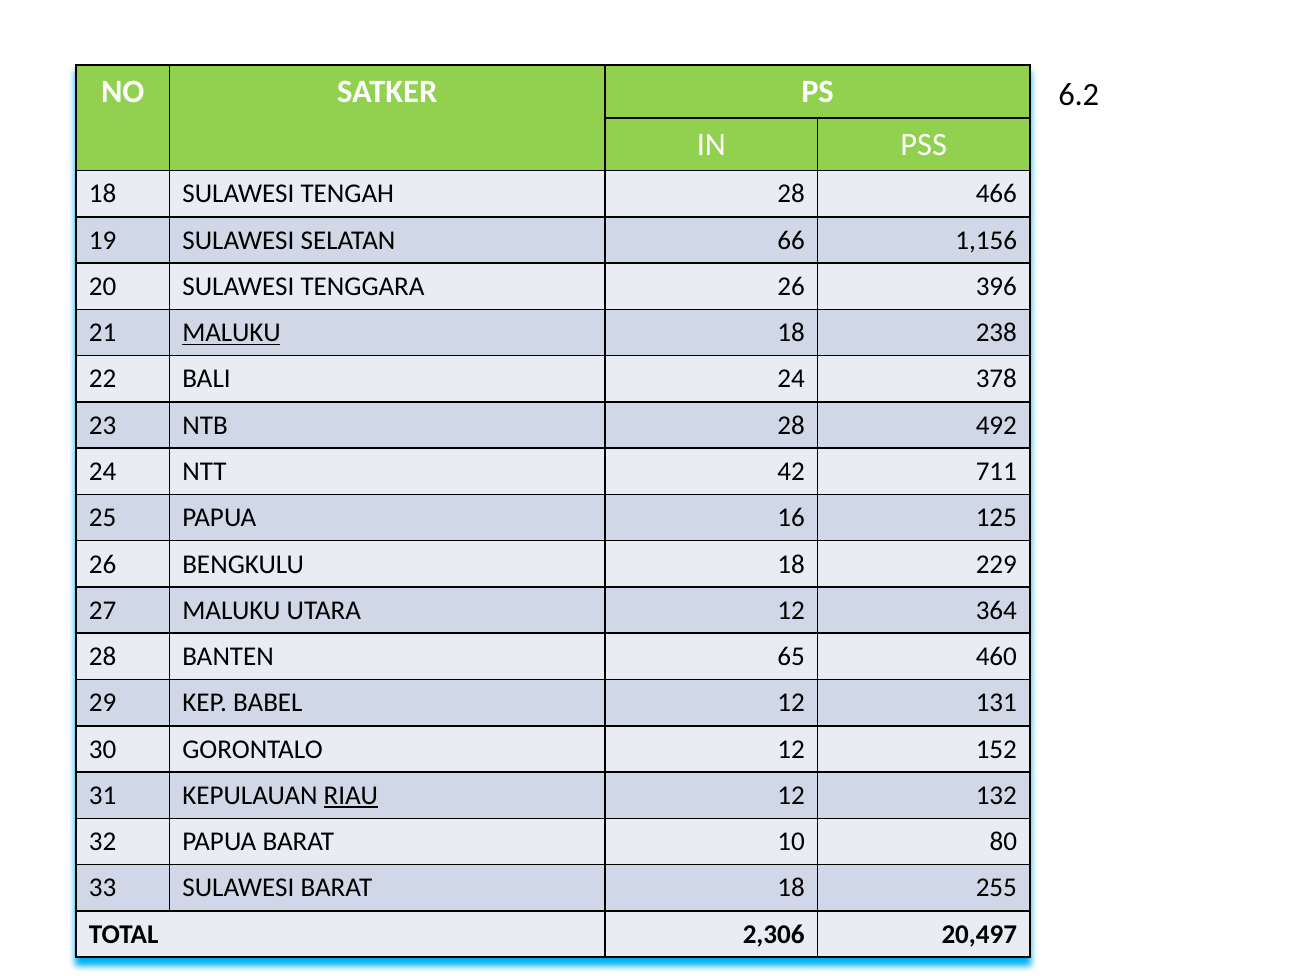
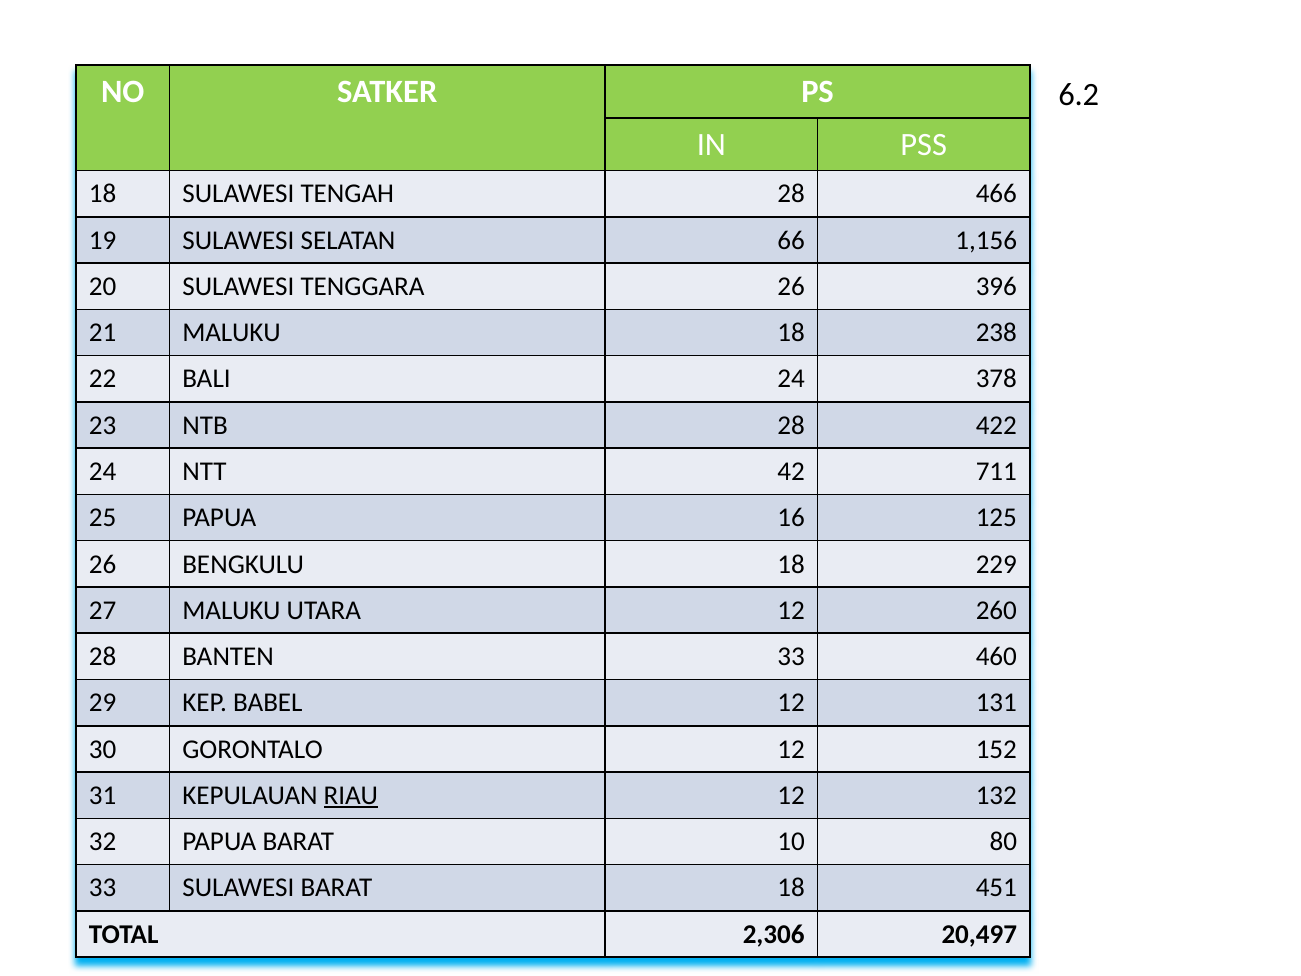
MALUKU underline: present -> none (232, 333)
492: 492 -> 422 (996, 425)
364: 364 -> 260 (996, 610)
BANTEN 65: 65 -> 33 (791, 656)
255: 255 -> 451 (996, 888)
